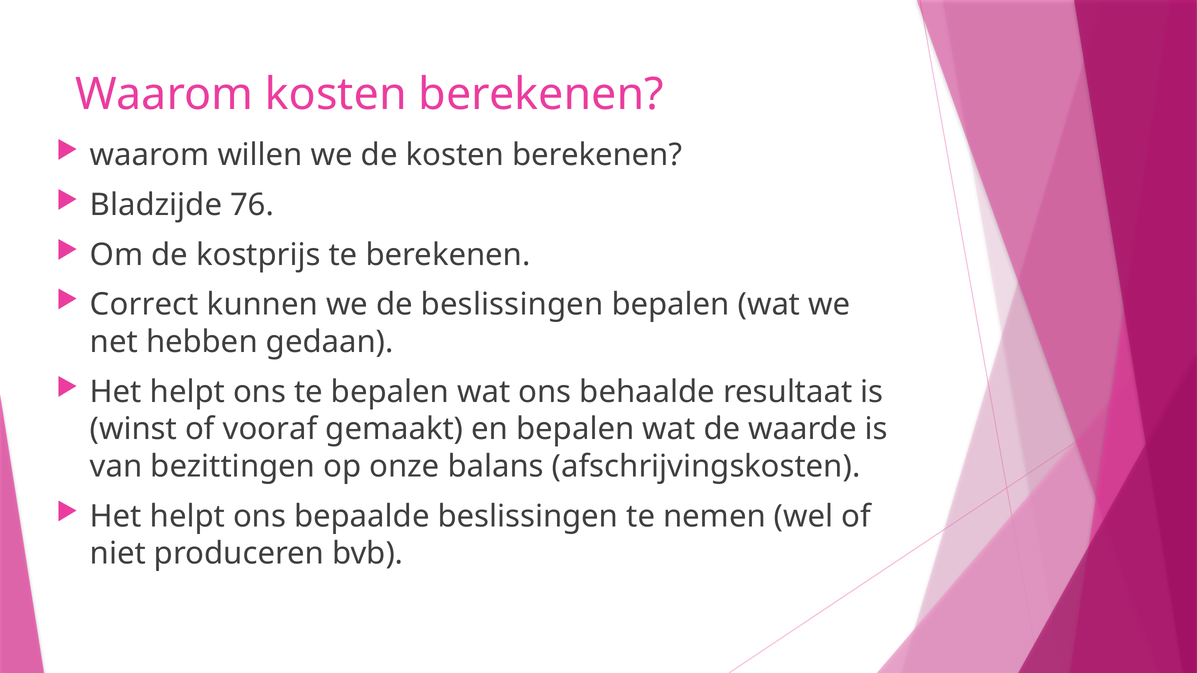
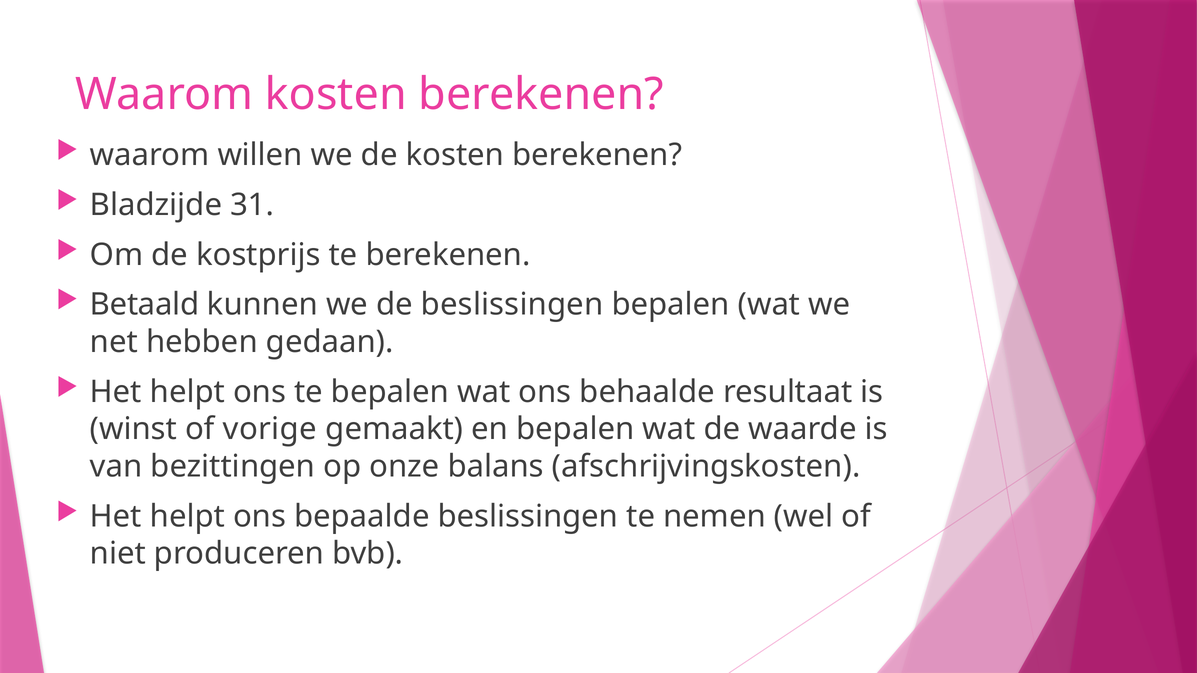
76: 76 -> 31 (252, 205)
Correct: Correct -> Betaald (145, 305)
vooraf: vooraf -> vorige (270, 429)
